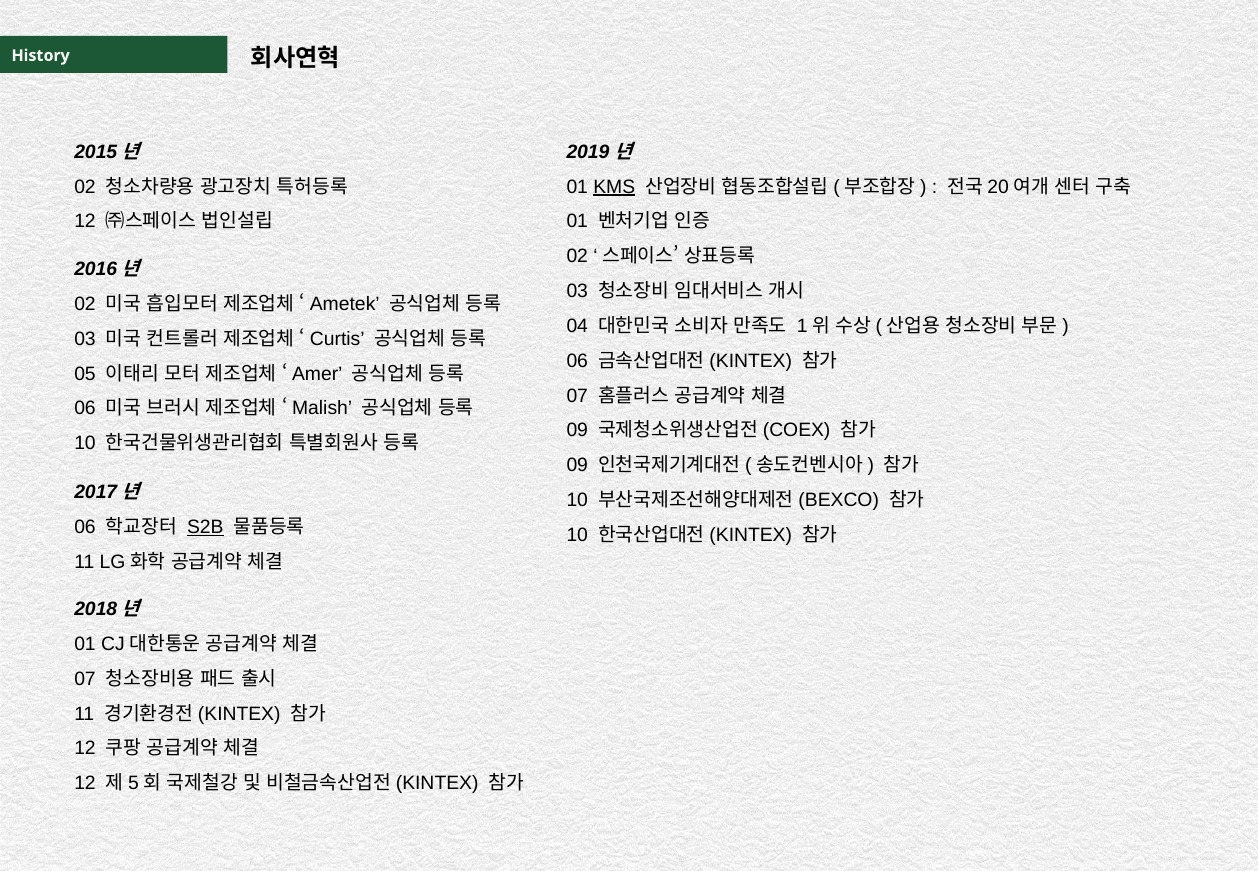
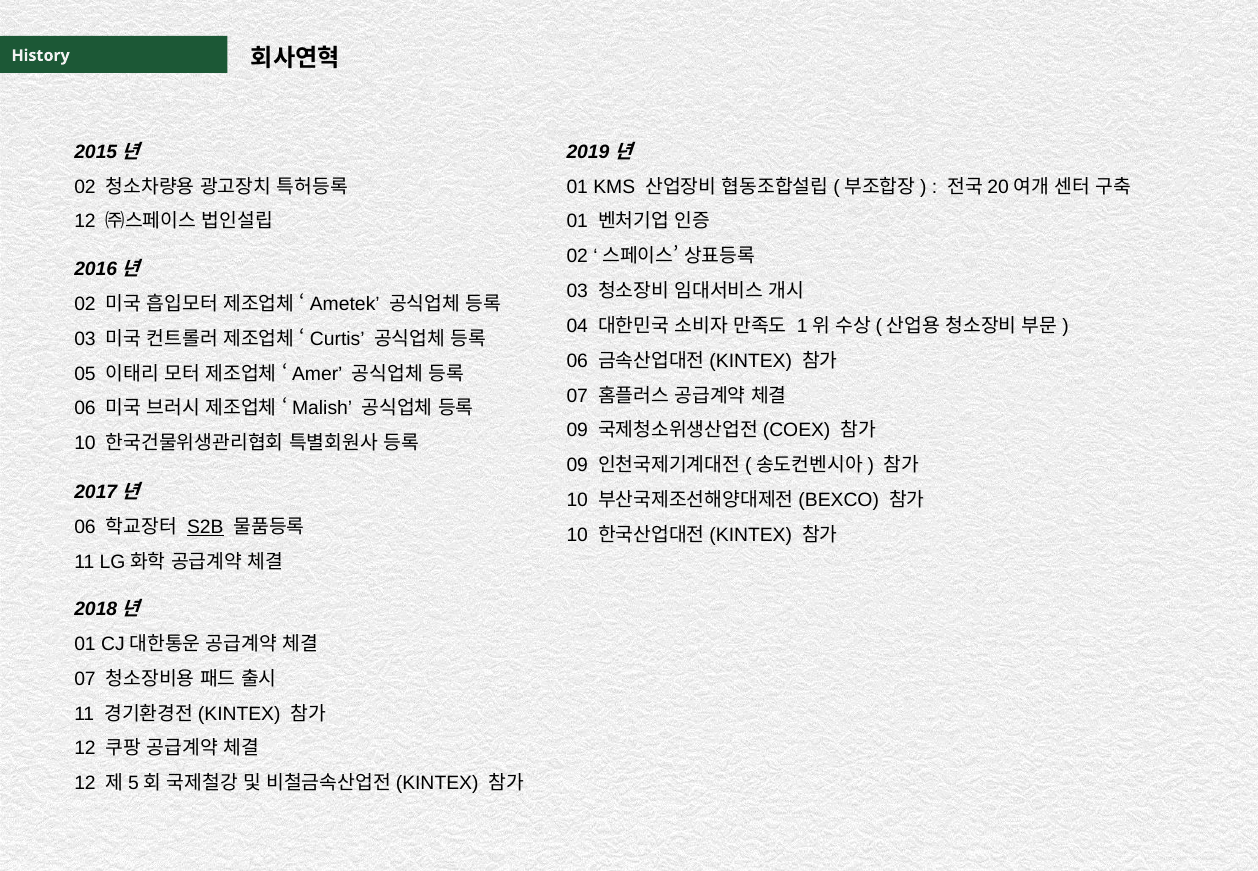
KMS underline: present -> none (614, 187)
